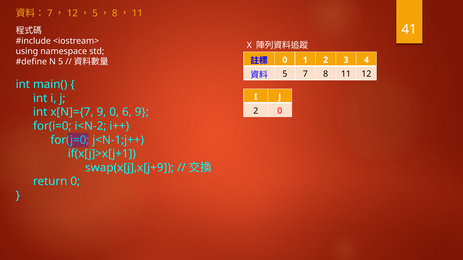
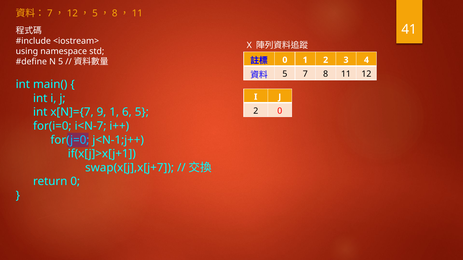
9 0: 0 -> 1 (114, 112)
6 9: 9 -> 5 (142, 112)
i<N-2: i<N-2 -> i<N-7 (91, 126)
swap(x[j],x[j+9: swap(x[j],x[j+9 -> swap(x[j],x[j+7 (130, 168)
